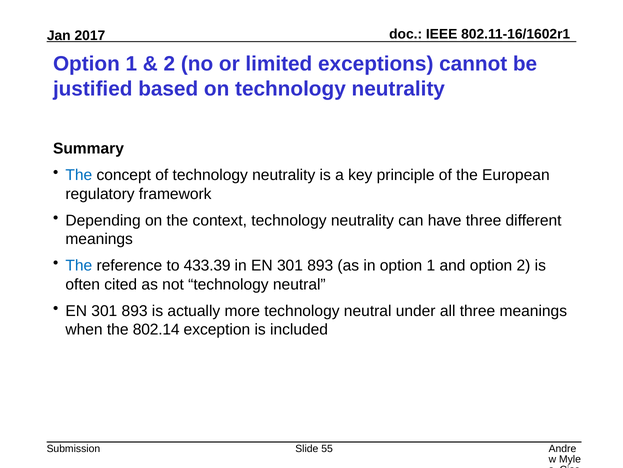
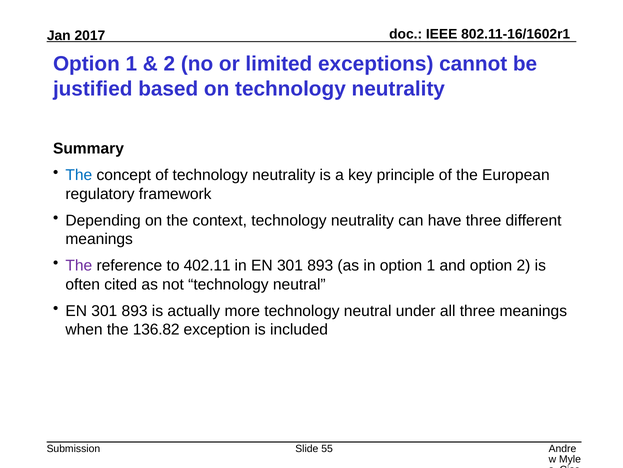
The colour: blue -> purple (79, 265)
433.39: 433.39 -> 402.11 (207, 265)
802.14: 802.14 -> 136.82 (156, 329)
